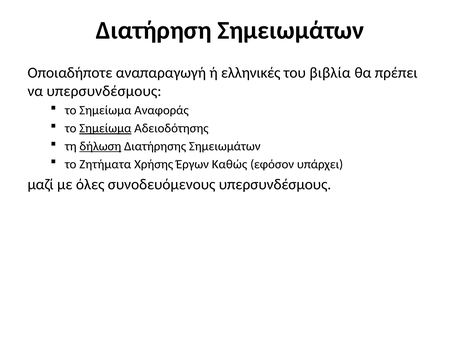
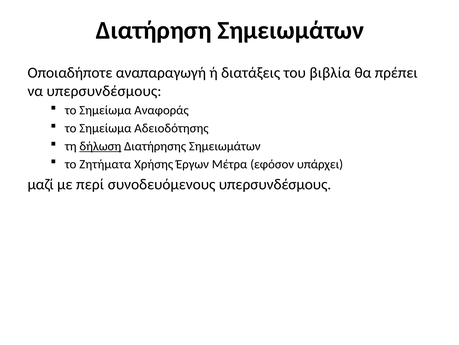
ελληνικές: ελληνικές -> διατάξεις (251, 73)
Σημείωμα underline: present -> none (105, 128)
Καθώς: Καθώς -> Μέτρα (230, 164)
όλες: όλες -> περί (90, 184)
